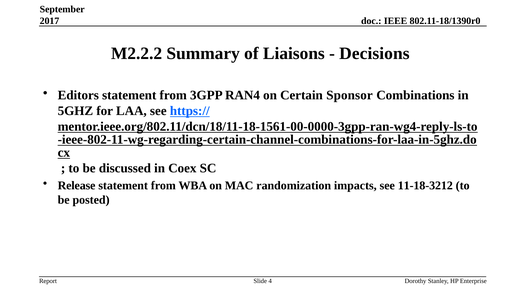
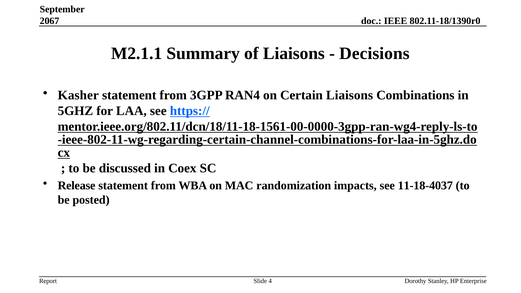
2017: 2017 -> 2067 (49, 21)
M2.2.2: M2.2.2 -> M2.1.1 (137, 53)
Editors: Editors -> Kasher (78, 95)
Certain Sponsor: Sponsor -> Liaisons (350, 95)
11-18-3212: 11-18-3212 -> 11-18-4037 (425, 186)
